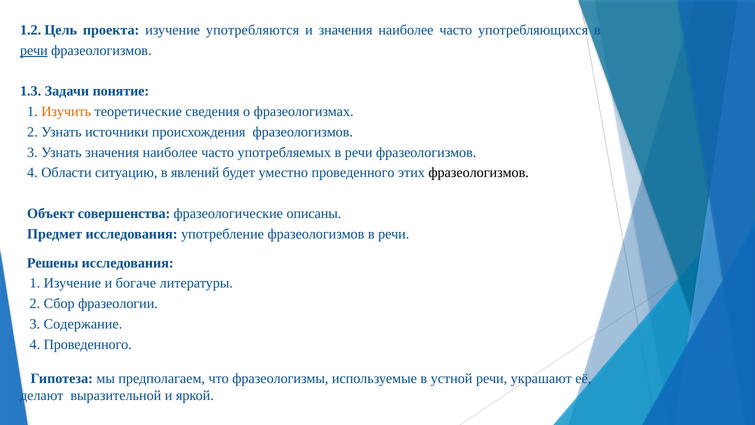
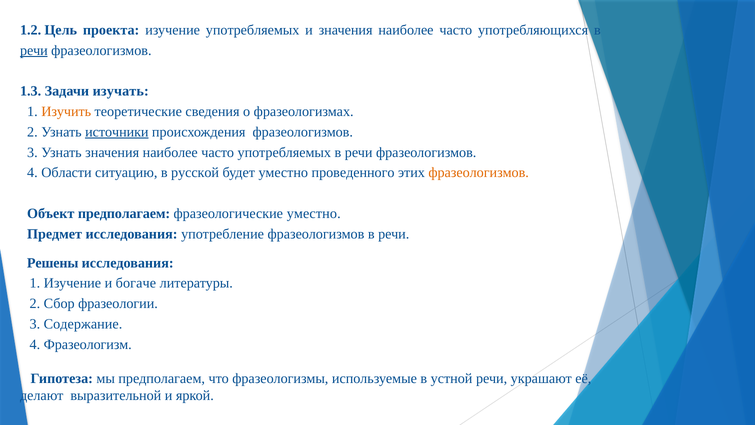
изучение употребляются: употребляются -> употребляемых (253, 30)
понятие: понятие -> изучать (121, 91)
источники underline: none -> present (117, 132)
явлений: явлений -> русской (195, 173)
фразеологизмов colour: black -> orange (479, 173)
Объект совершенства: совершенства -> предполагаем (124, 213)
фразеологические описаны: описаны -> уместно (314, 213)
4 Проведенного: Проведенного -> Фразеологизм (88, 344)
